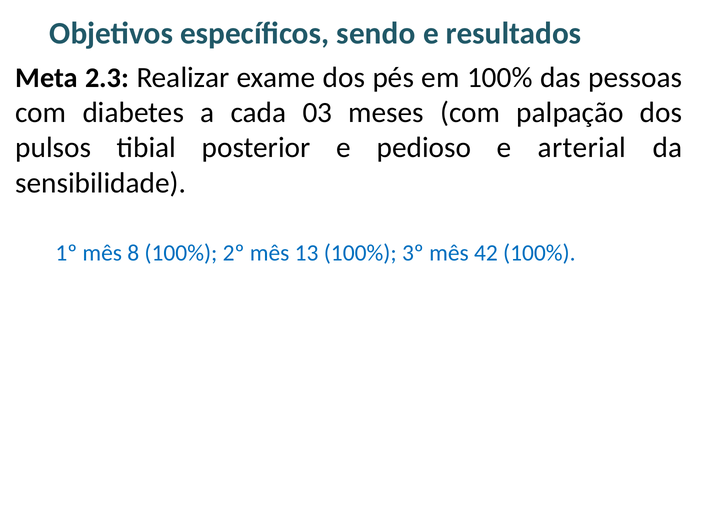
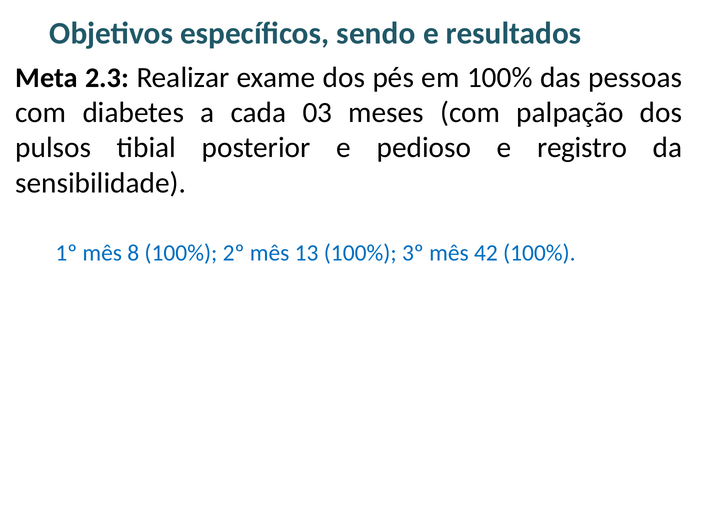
arterial: arterial -> registro (582, 148)
